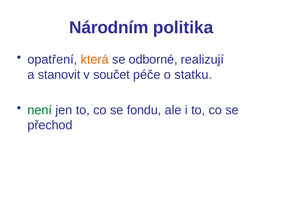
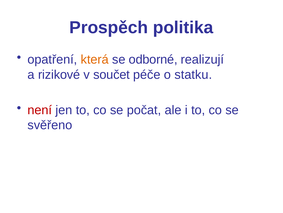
Národním: Národním -> Prospěch (109, 27)
stanovit: stanovit -> rizikové (59, 74)
není colour: green -> red (40, 110)
fondu: fondu -> počat (144, 110)
přechod: přechod -> svěřeno (50, 125)
